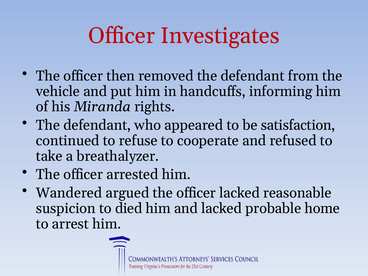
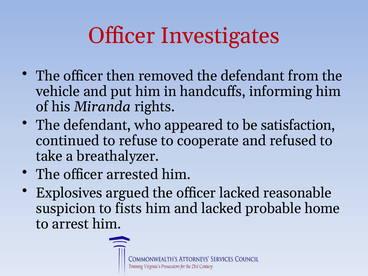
Wandered: Wandered -> Explosives (69, 193)
died: died -> fists (129, 208)
